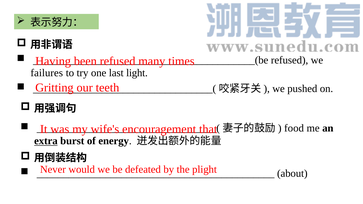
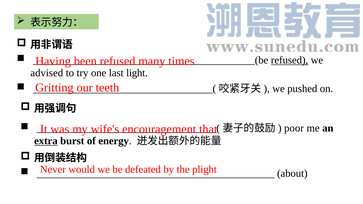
refused underline: none -> present (290, 60)
failures: failures -> advised (47, 73)
food: food -> poor (294, 128)
